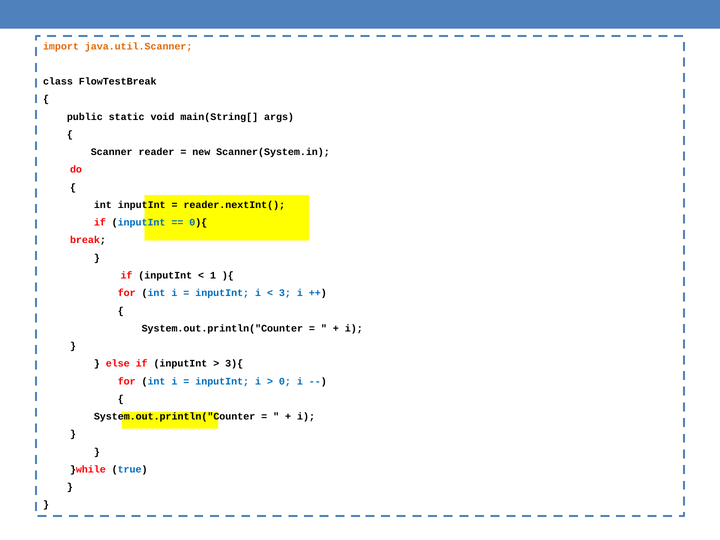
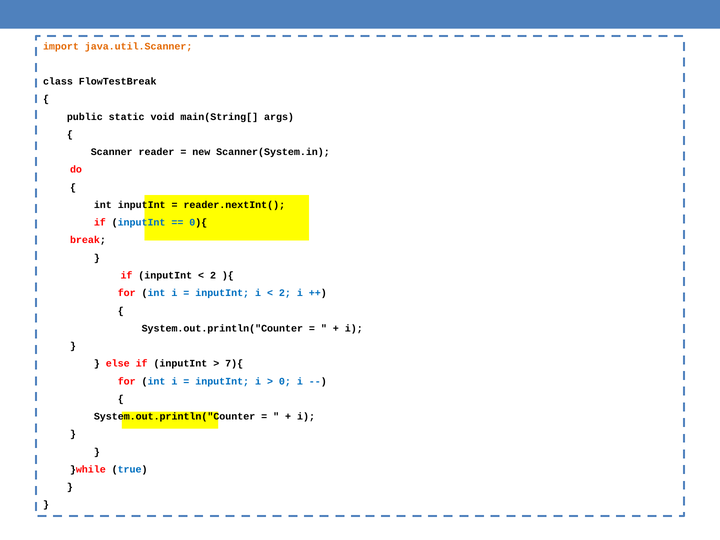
1: 1 -> 2 (213, 275)
3: 3 -> 2 (285, 293)
3){: 3){ -> 7){ (234, 364)
